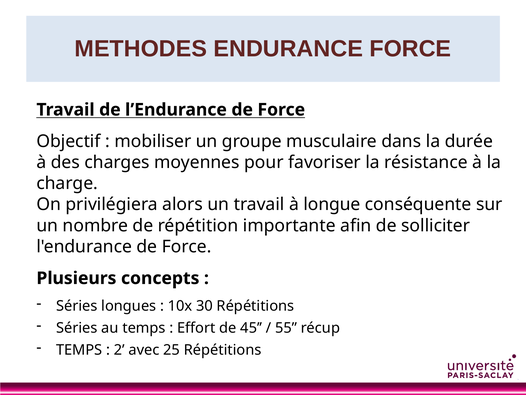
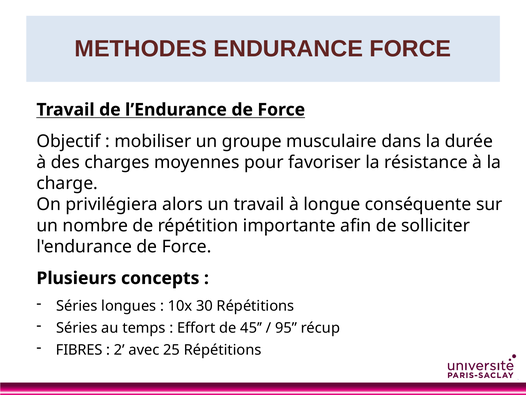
55: 55 -> 95 (286, 328)
TEMPS: TEMPS -> FIBRES (79, 350)
